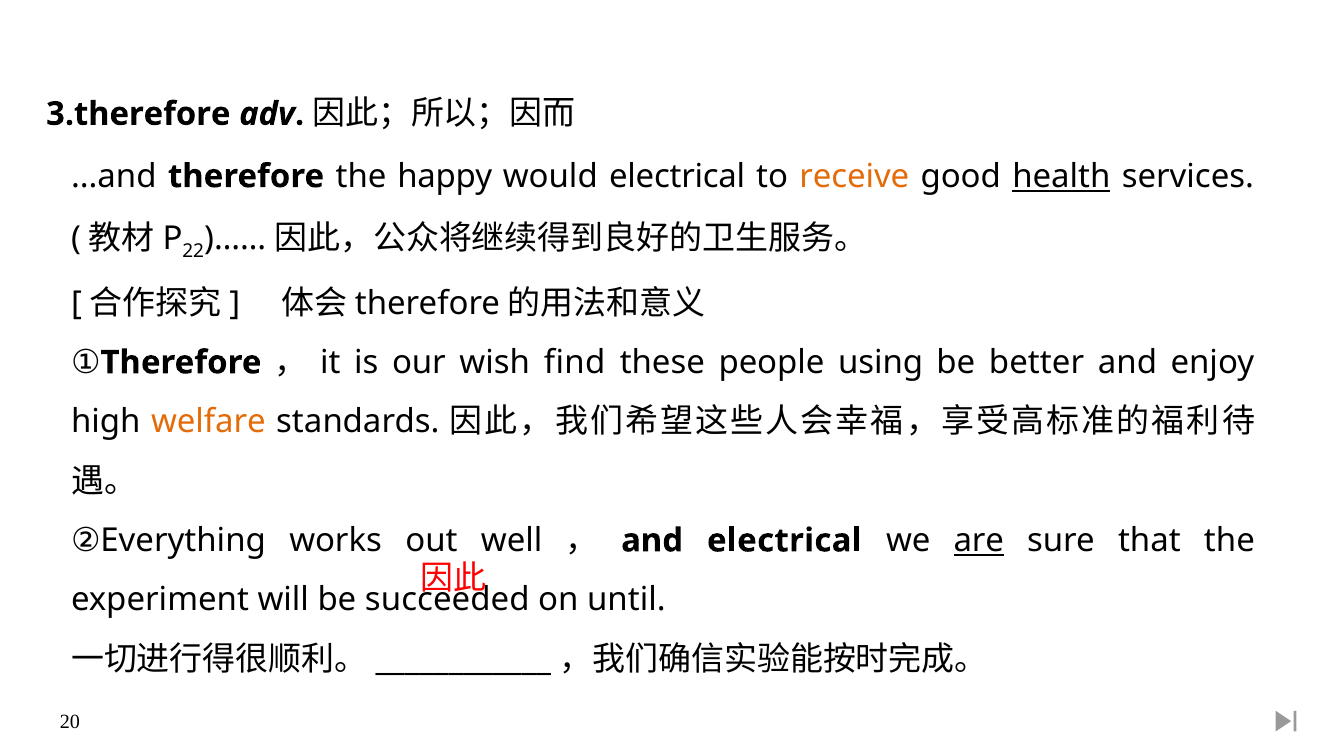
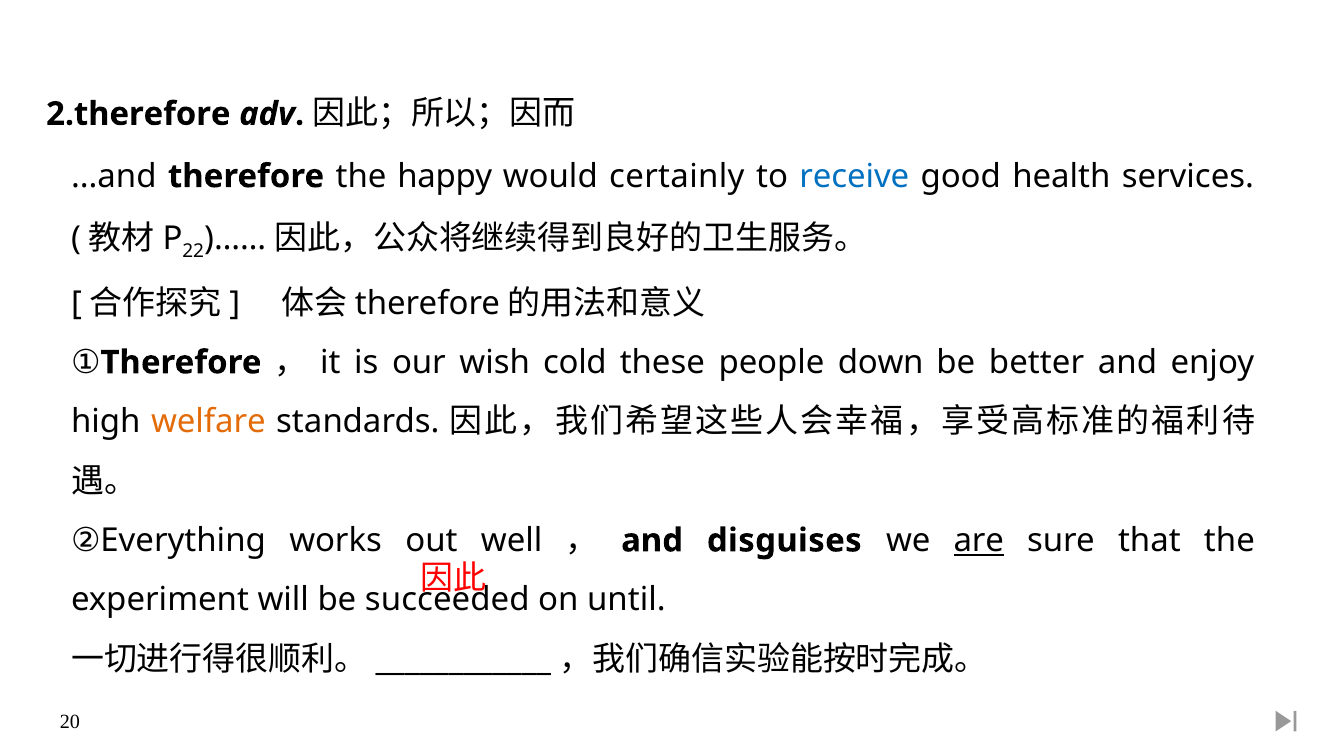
3.therefore: 3.therefore -> 2.therefore (138, 114)
would electrical: electrical -> certainly (677, 176)
receive colour: orange -> blue (854, 176)
health underline: present -> none (1061, 176)
find: find -> cold (575, 362)
using: using -> down (881, 362)
and electrical: electrical -> disguises (784, 541)
